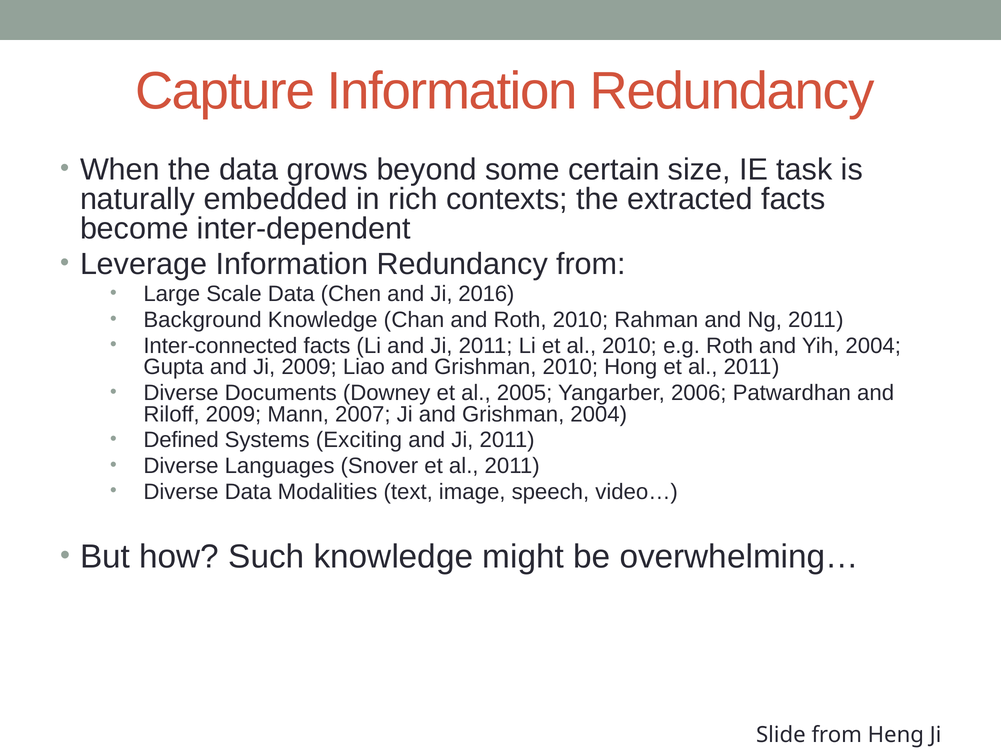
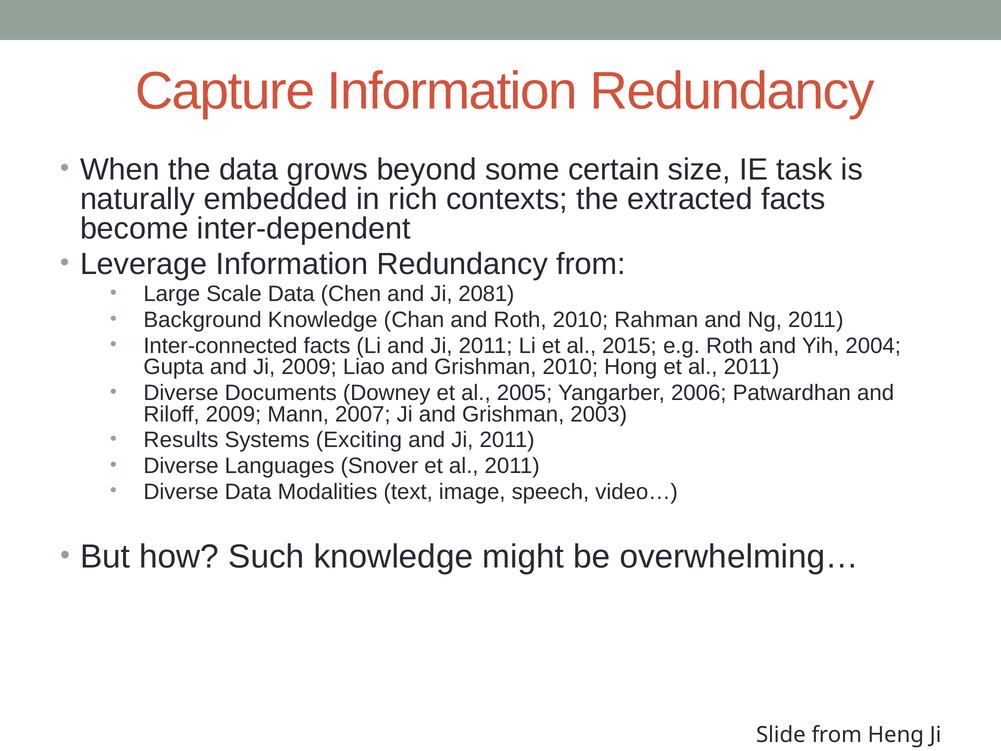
2016: 2016 -> 2081 (486, 294)
al 2010: 2010 -> 2015 (629, 346)
Grishman 2004: 2004 -> 2003 (599, 414)
Defined: Defined -> Results (181, 440)
